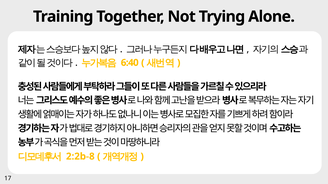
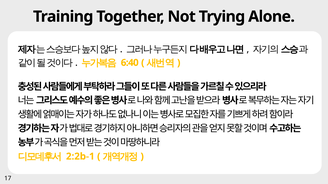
2:2b-8: 2:2b-8 -> 2:2b-1 (80, 157)
